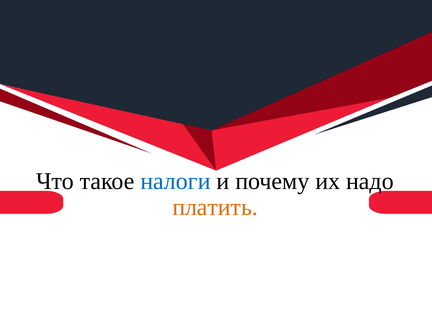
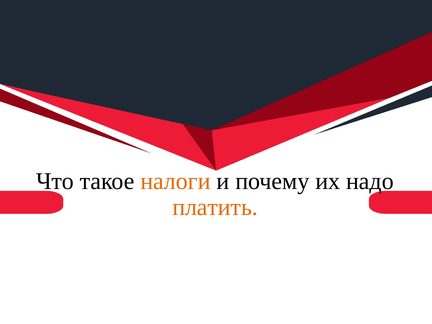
налоги colour: blue -> orange (175, 181)
